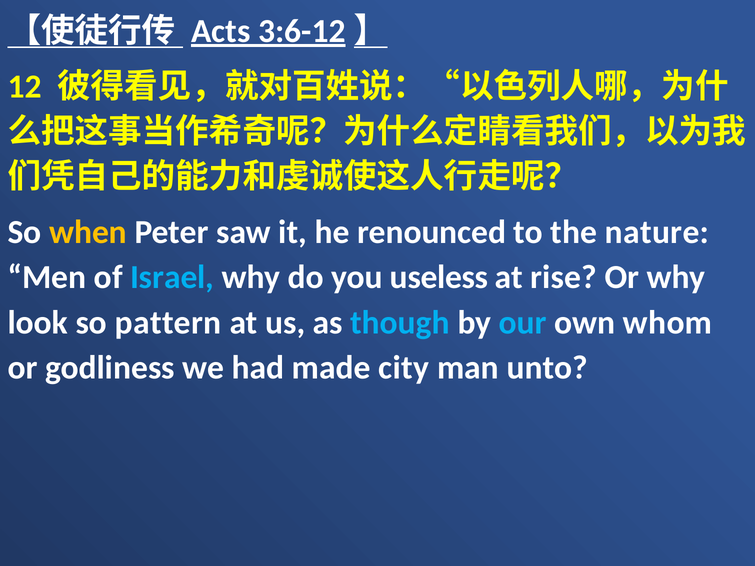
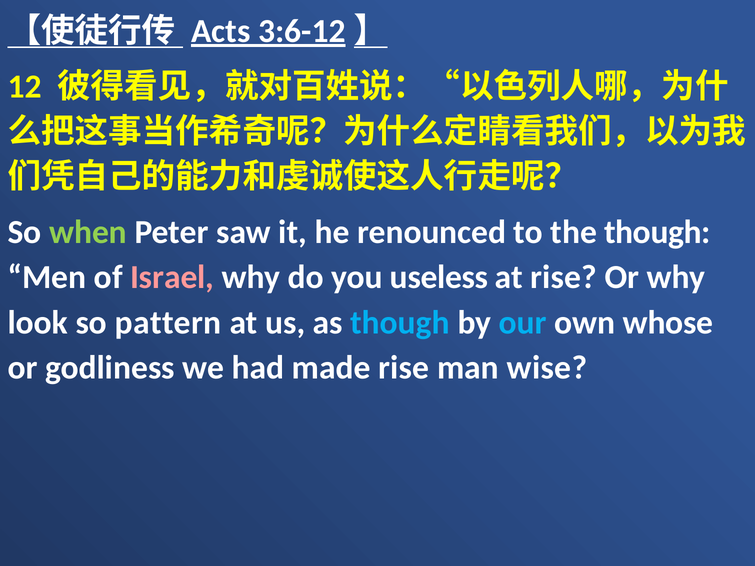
when colour: yellow -> light green (88, 232)
the nature: nature -> though (657, 232)
Israel colour: light blue -> pink (172, 278)
whom: whom -> whose (668, 323)
made city: city -> rise (404, 368)
unto: unto -> wise (547, 368)
